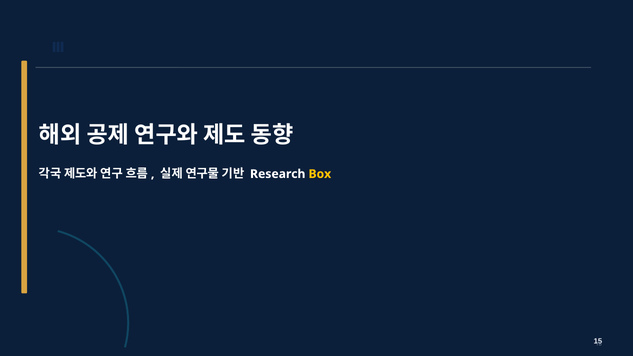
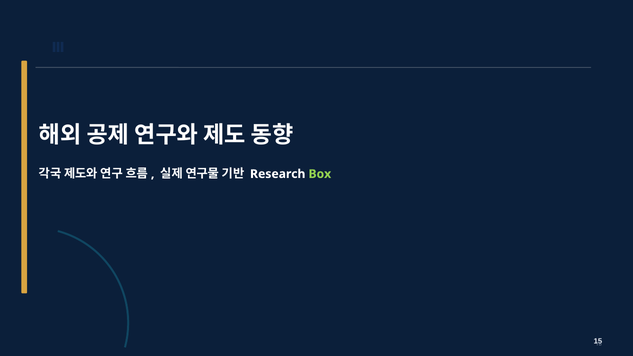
Box colour: yellow -> light green (320, 174)
